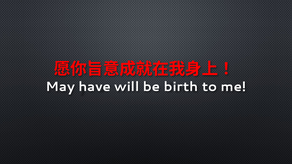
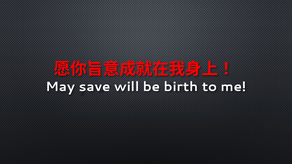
have: have -> save (95, 87)
